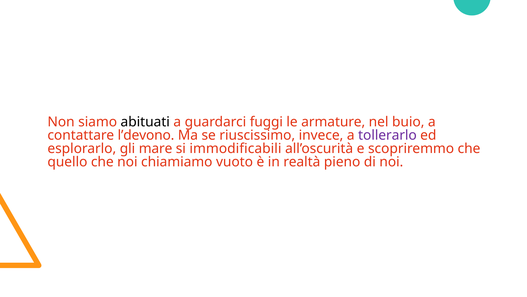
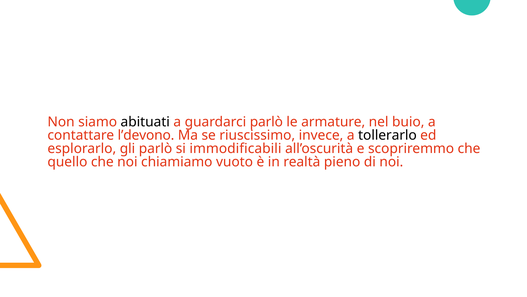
guardarci fuggi: fuggi -> parlò (266, 122)
tollerarlo colour: purple -> black (387, 135)
gli mare: mare -> parlò (156, 148)
